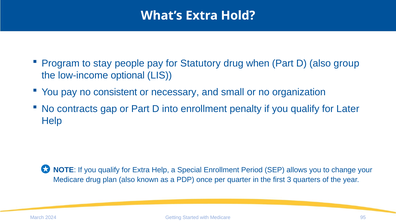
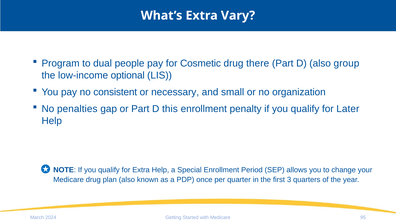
Hold: Hold -> Vary (238, 16)
stay: stay -> dual (103, 63)
Statutory: Statutory -> Cosmetic (201, 63)
when: when -> there (258, 63)
contracts: contracts -> penalties (77, 109)
into: into -> this (170, 109)
